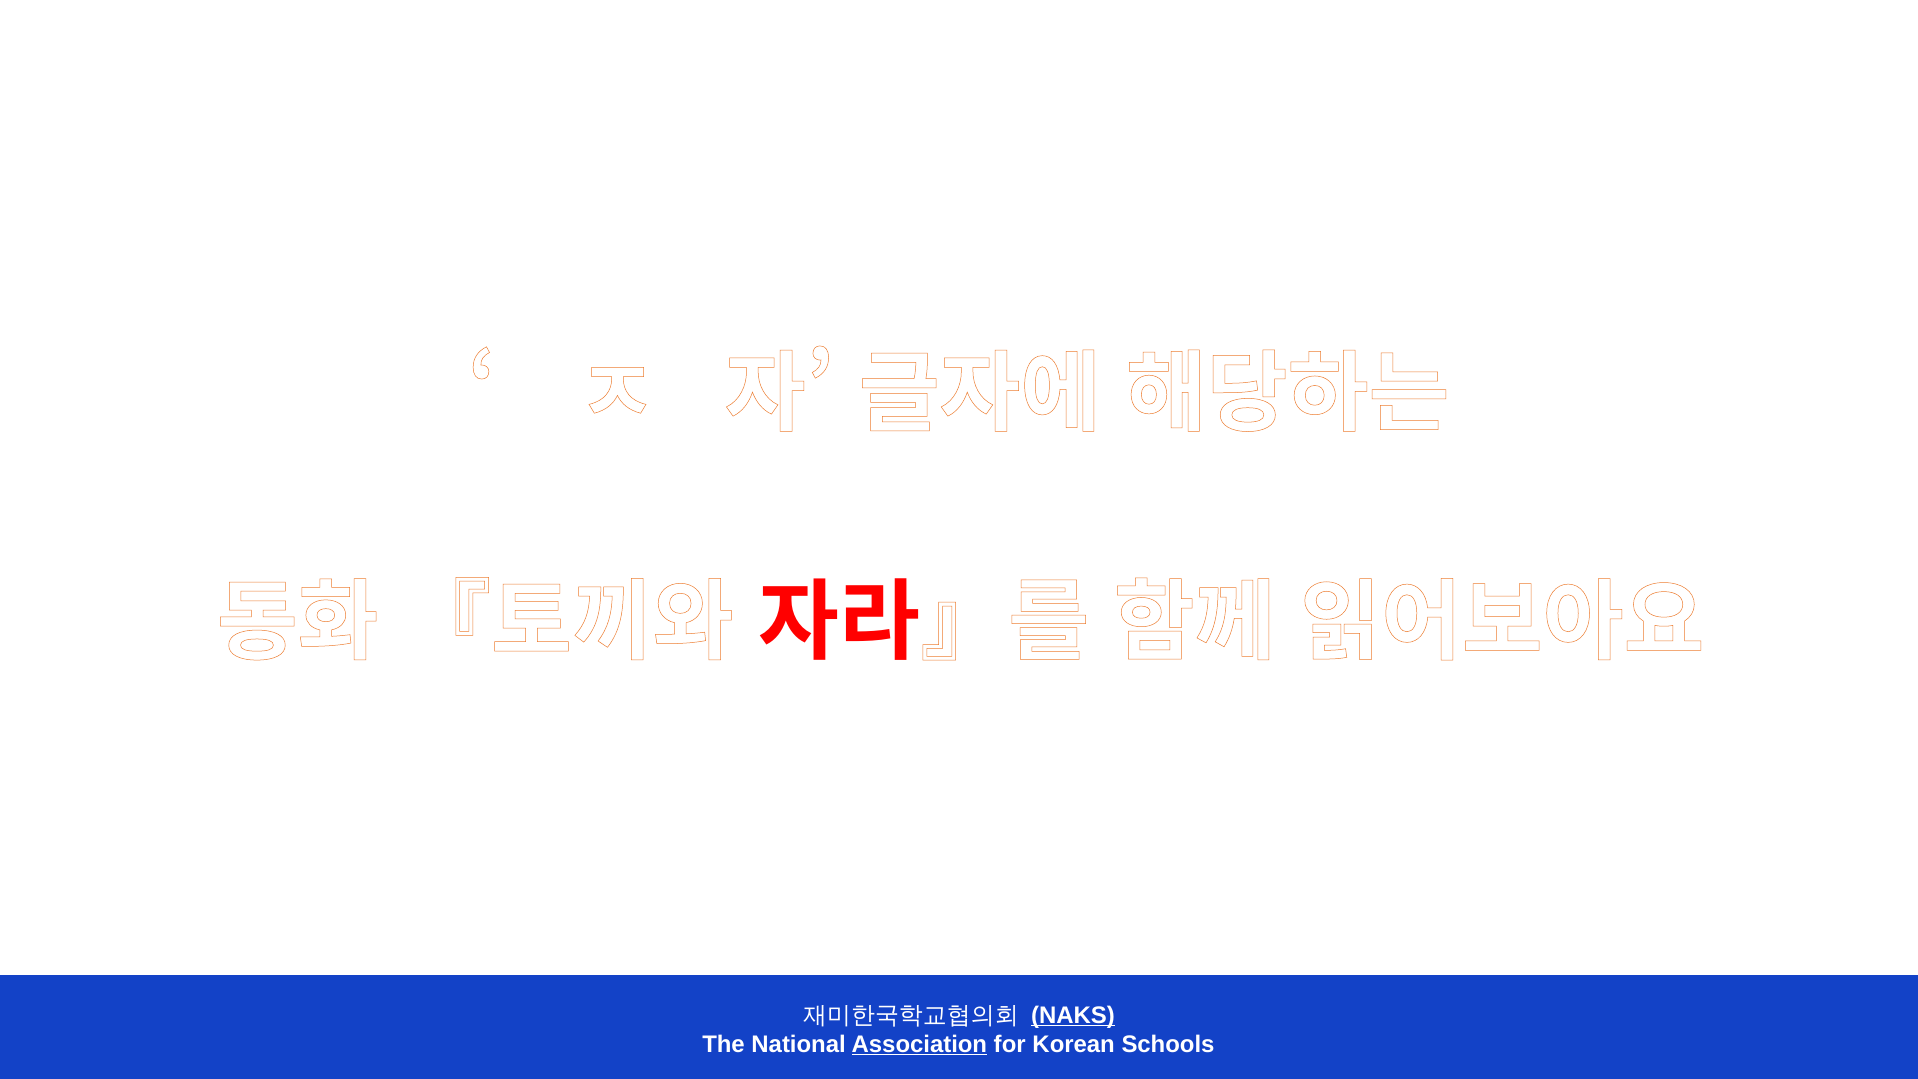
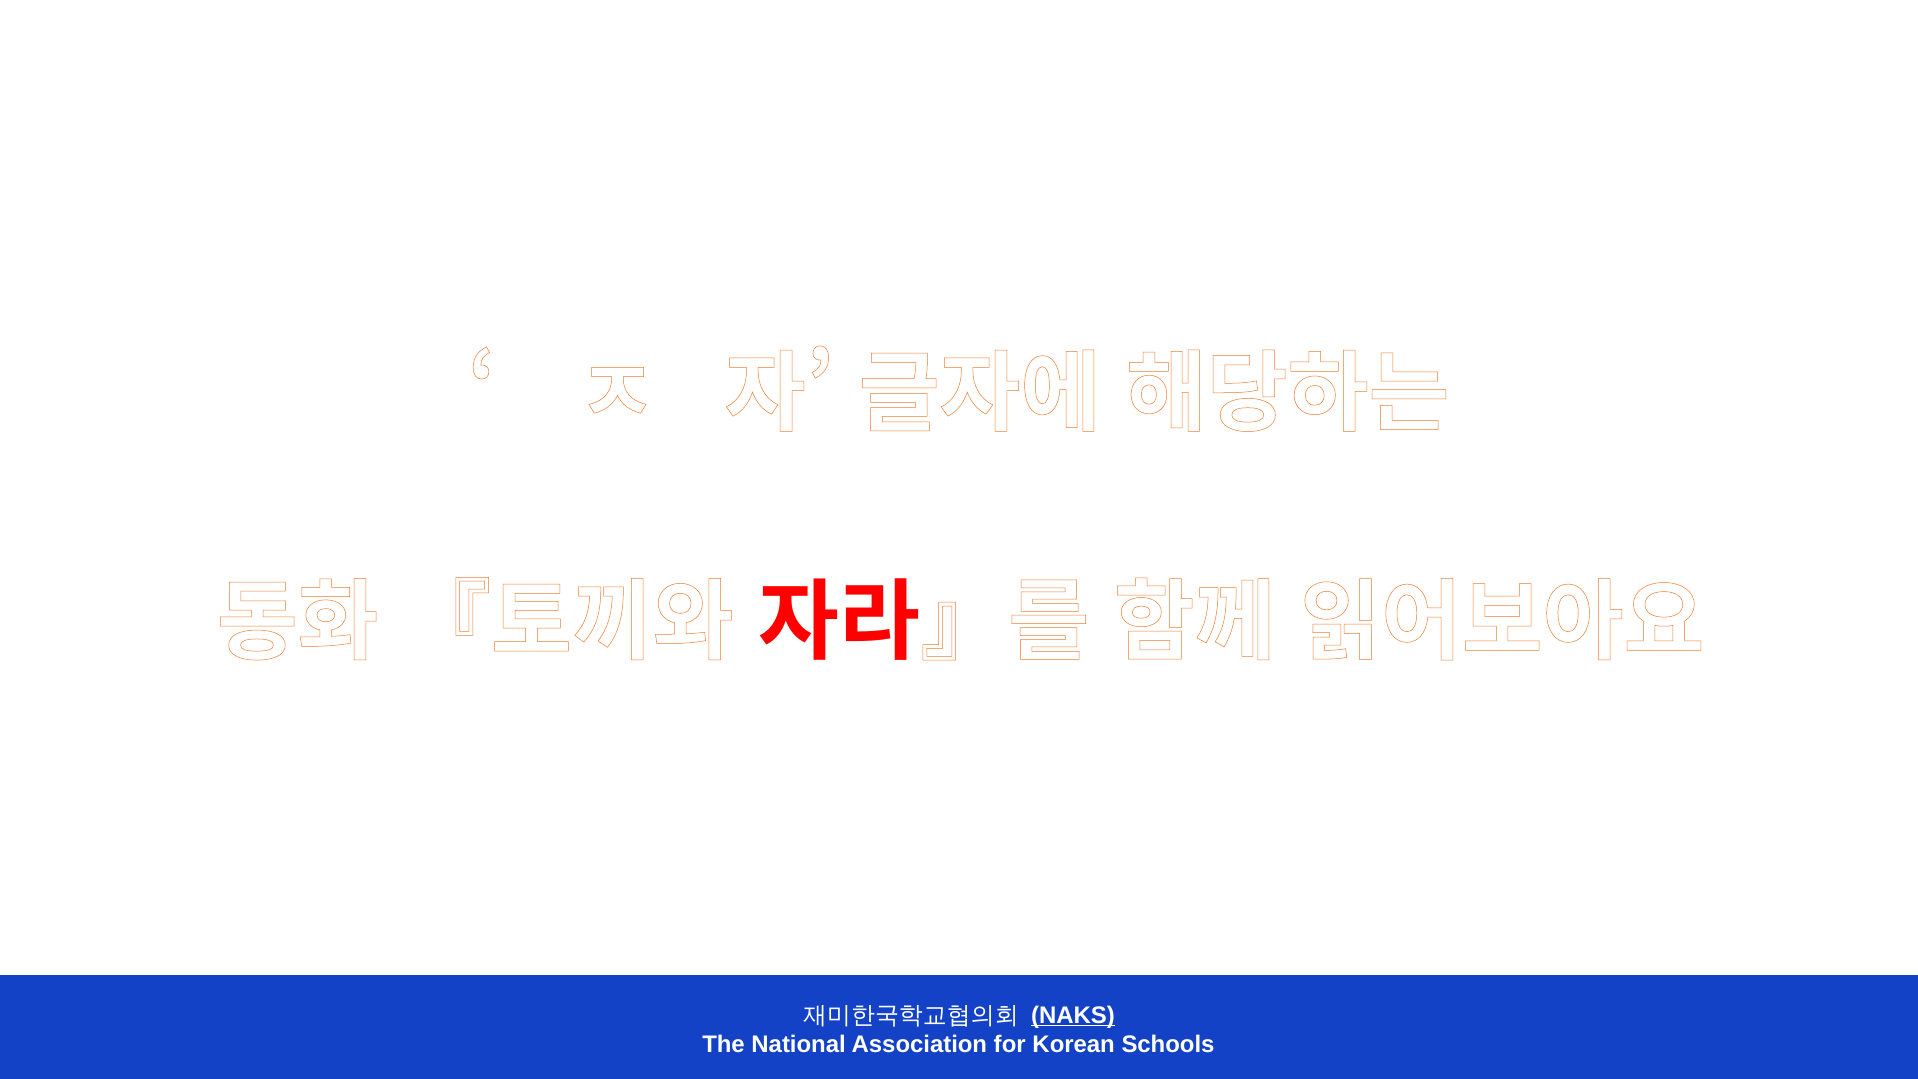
Association underline: present -> none (919, 1044)
